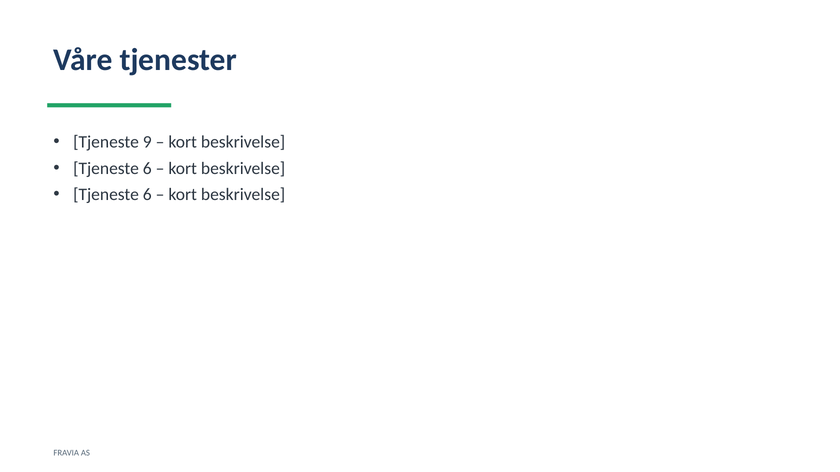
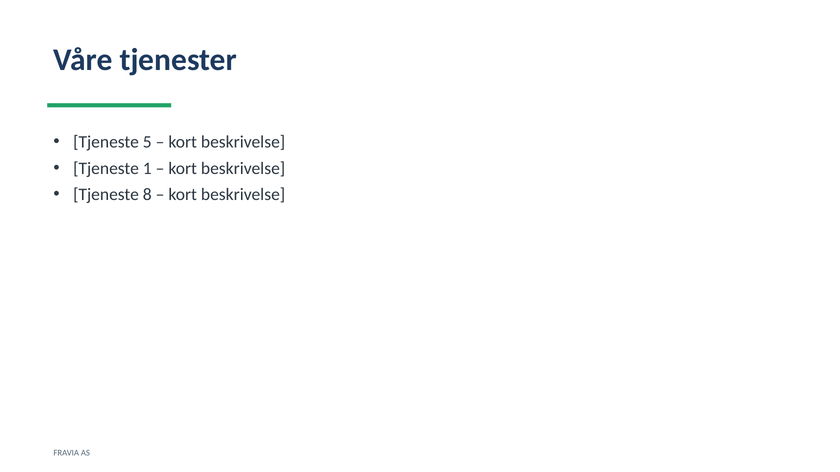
9: 9 -> 5 (147, 142)
6: 6 -> 1 (147, 169)
6: 6 -> 8 (147, 195)
